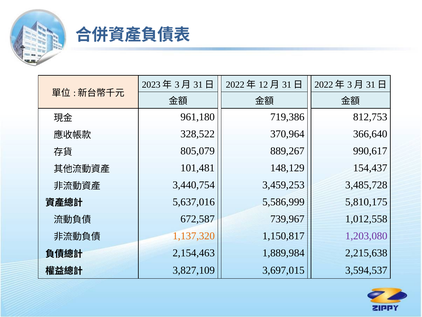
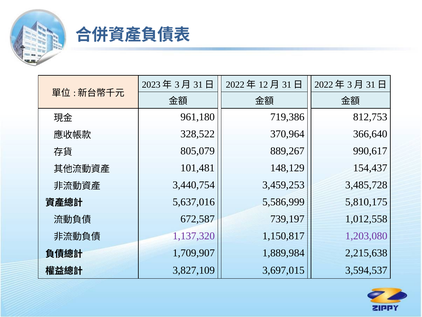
739,967: 739,967 -> 739,197 (287, 219)
1,137,320 colour: orange -> purple (194, 236)
2,154,463: 2,154,463 -> 1,709,907 (194, 253)
